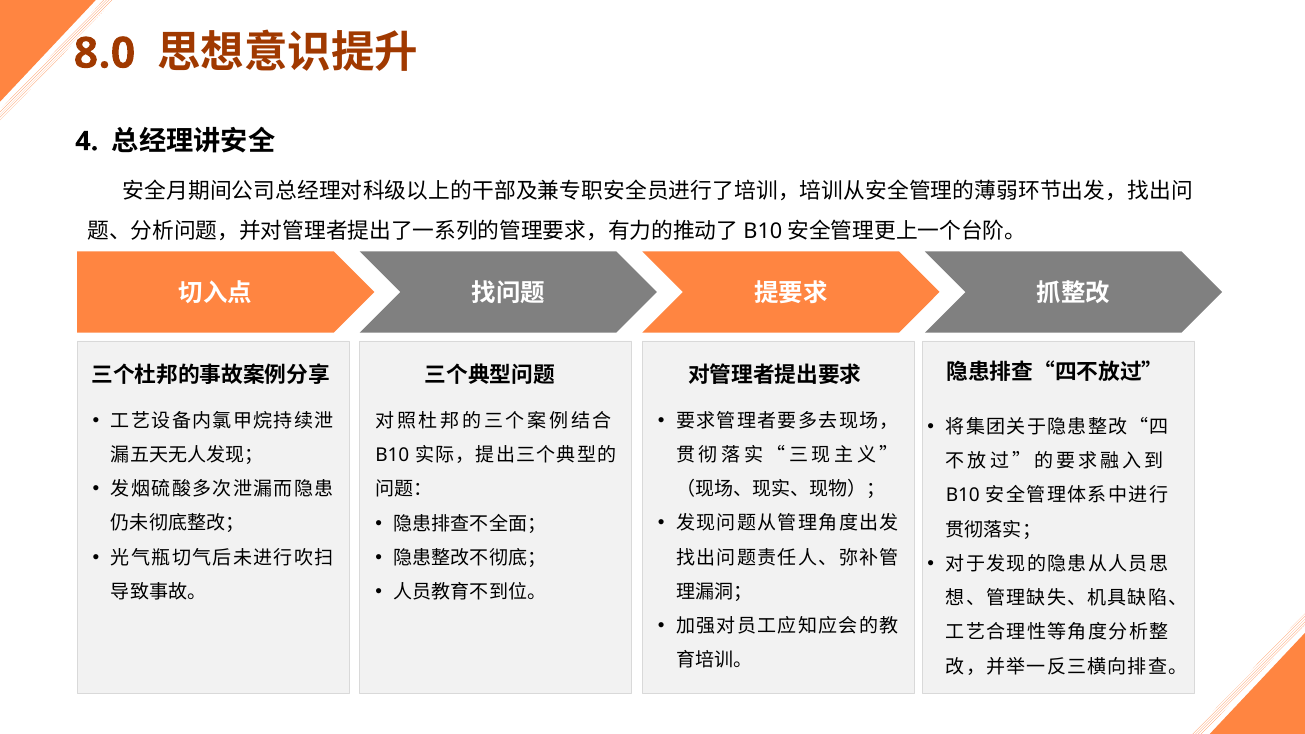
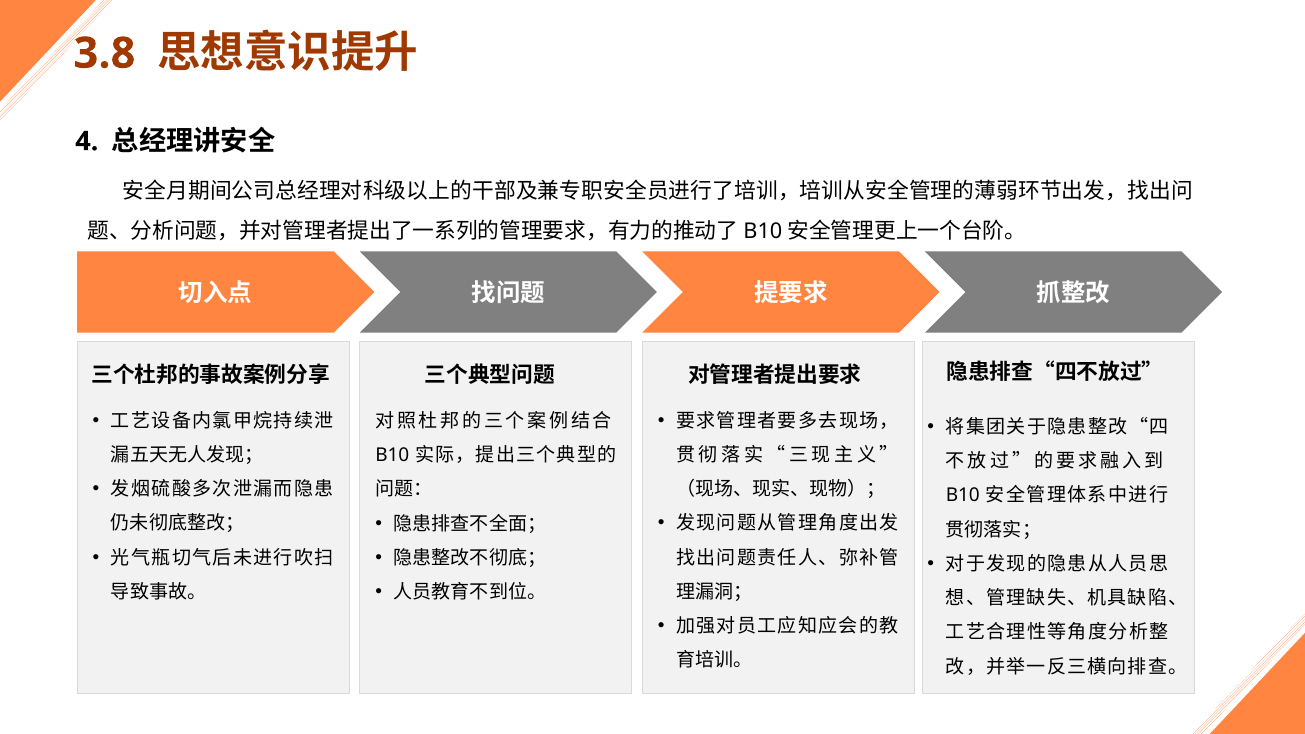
8.0: 8.0 -> 3.8 (104, 53)
